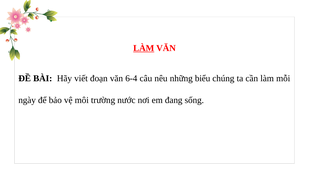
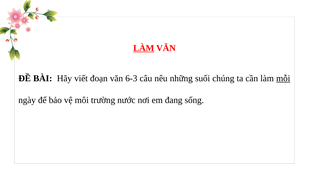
6-4: 6-4 -> 6-3 (131, 78)
biểu: biểu -> suối (203, 78)
mỗi underline: none -> present (283, 78)
